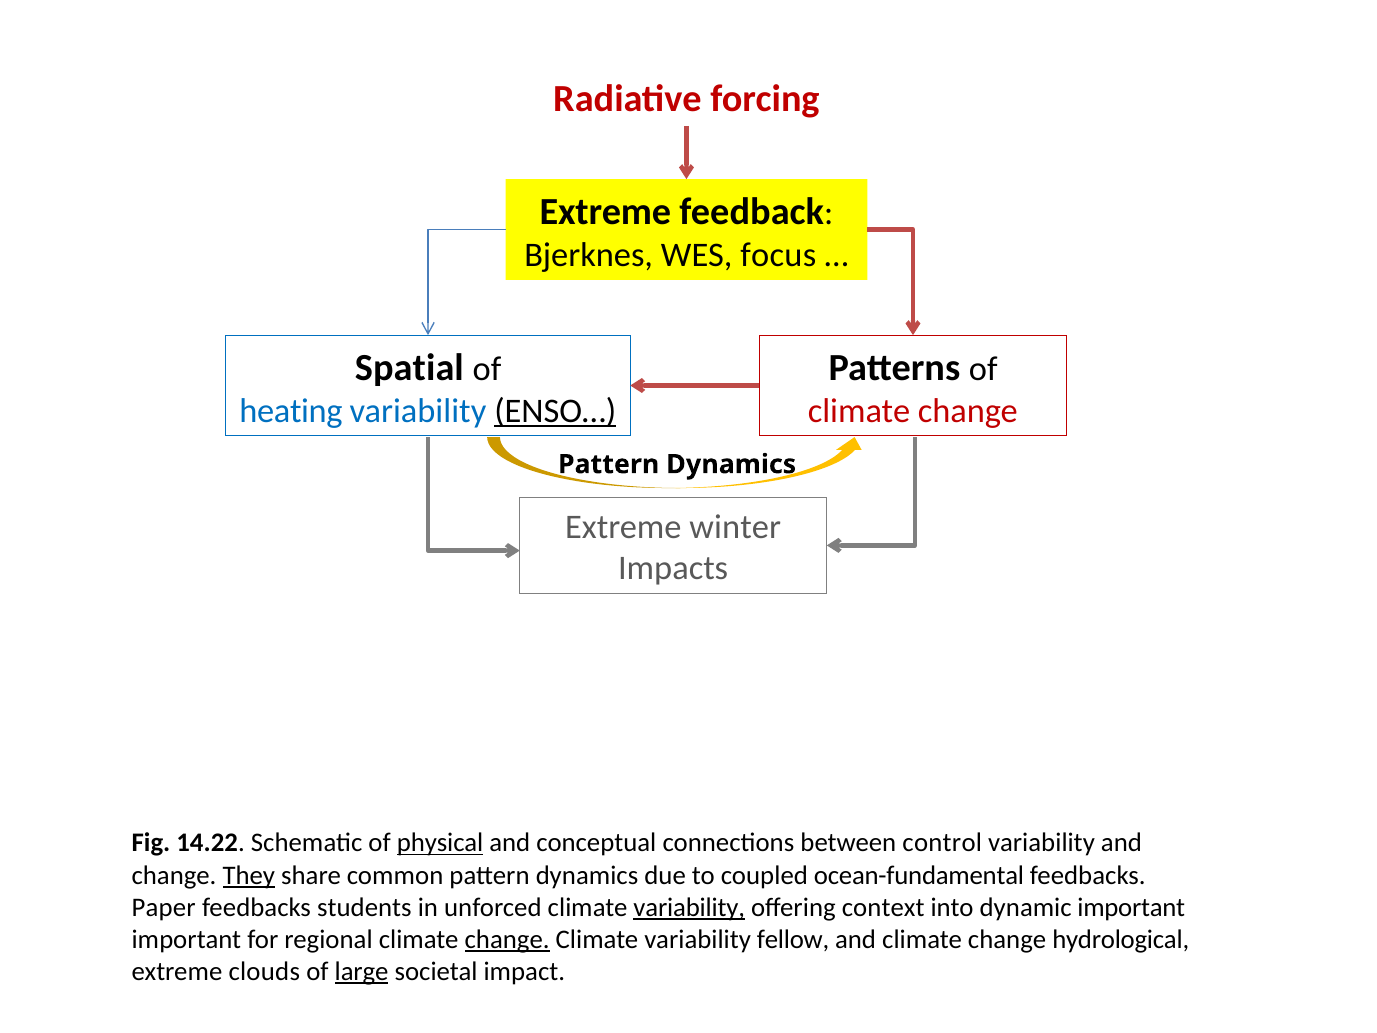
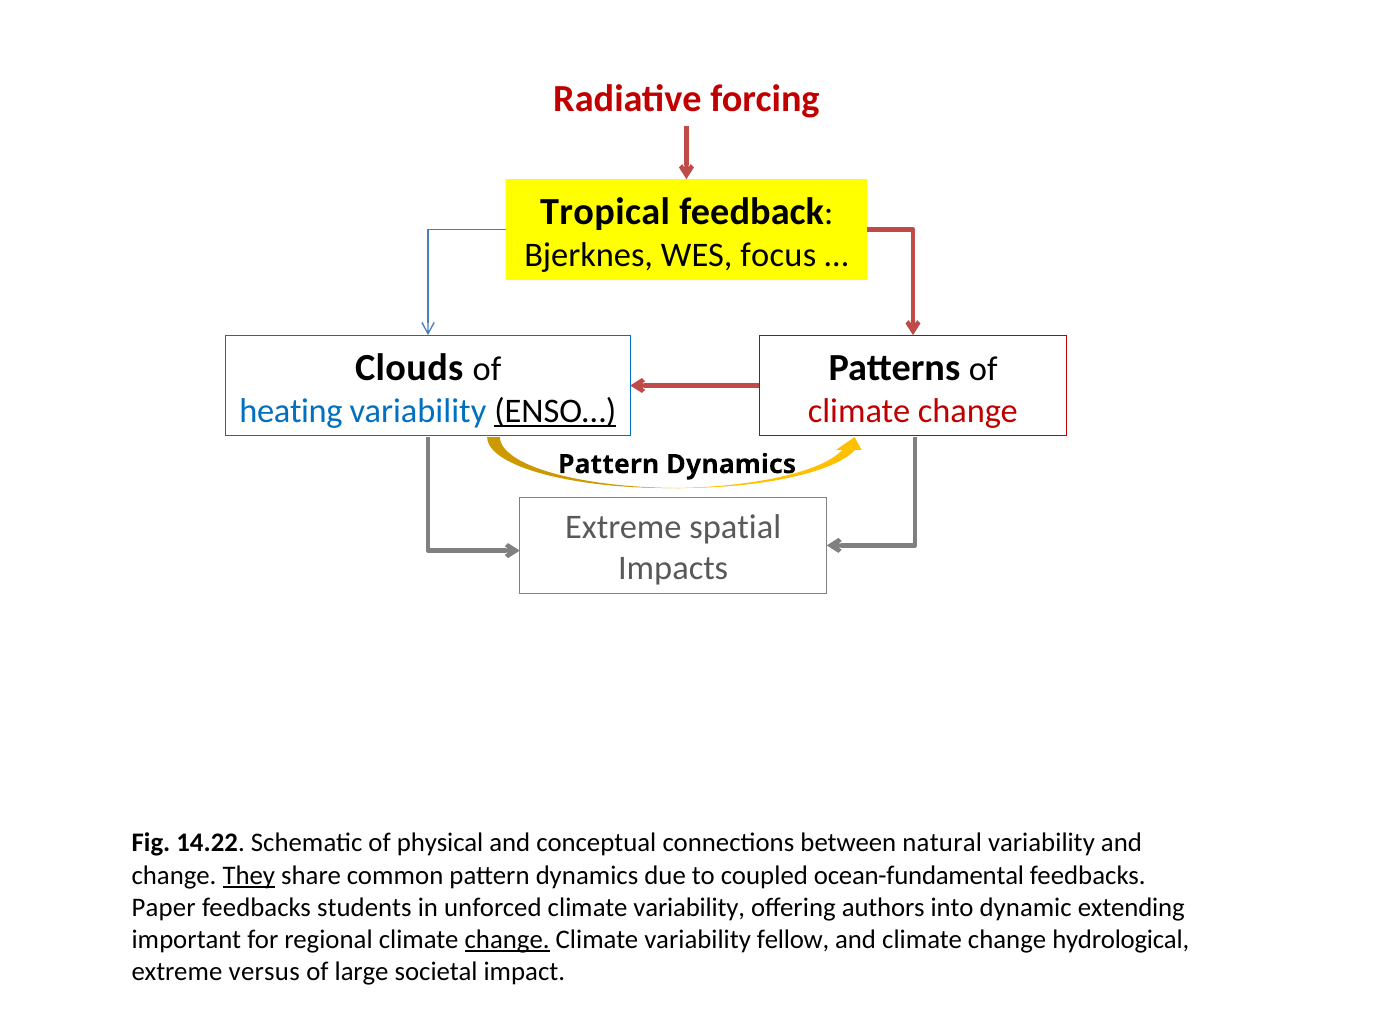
Extreme: Extreme -> Tropical (605, 211)
Spatial: Spatial -> Clouds (409, 367)
winter: winter -> spatial (735, 527)
physical underline: present -> none (440, 843)
control: control -> natural (942, 843)
variability underline: present -> none (689, 907)
context: context -> authors (883, 907)
dynamic important: important -> extending (1131, 907)
clouds: clouds -> versus (264, 971)
large underline: present -> none (362, 971)
